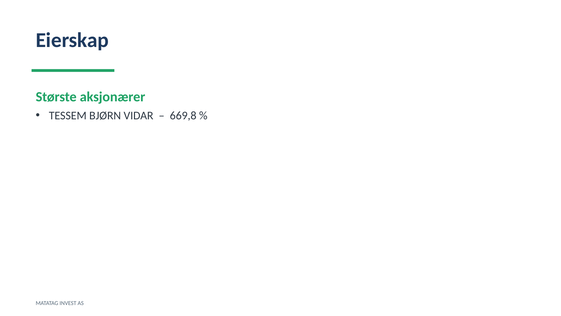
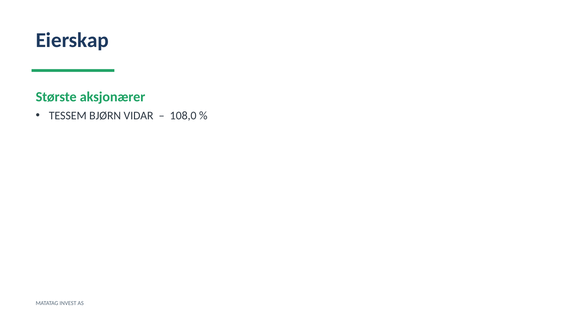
669,8: 669,8 -> 108,0 (183, 115)
